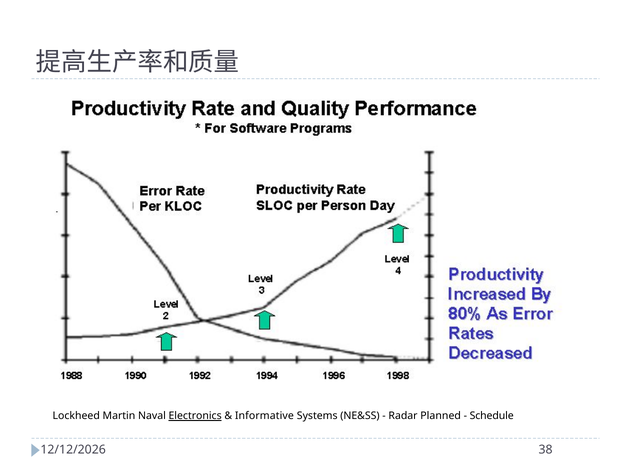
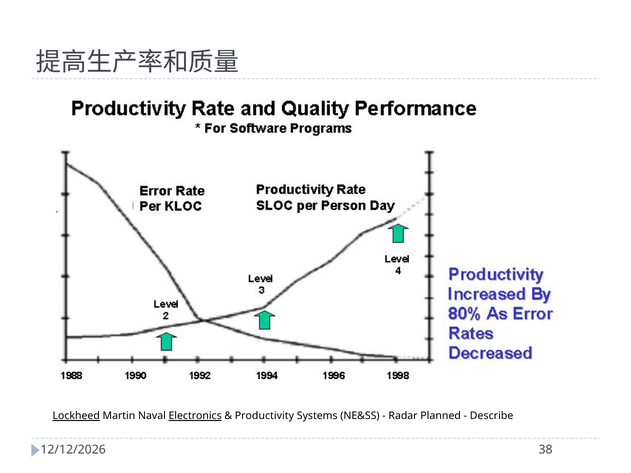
Lockheed underline: none -> present (76, 416)
Informative: Informative -> Productivity (264, 416)
Schedule: Schedule -> Describe (492, 416)
